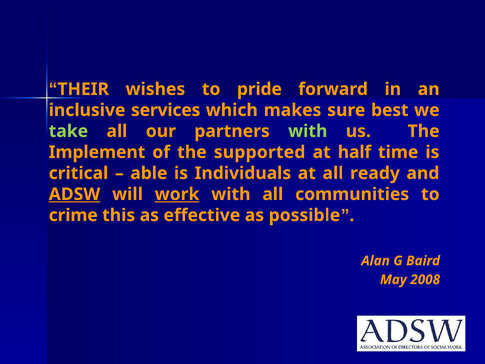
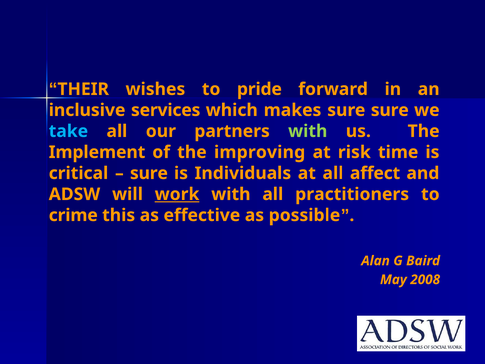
sure best: best -> sure (390, 110)
take colour: light green -> light blue (68, 131)
supported: supported -> improving (260, 152)
half: half -> risk (354, 152)
able: able -> sure (149, 173)
ready: ready -> affect (375, 173)
ADSW underline: present -> none (74, 194)
communities: communities -> practitioners (352, 194)
